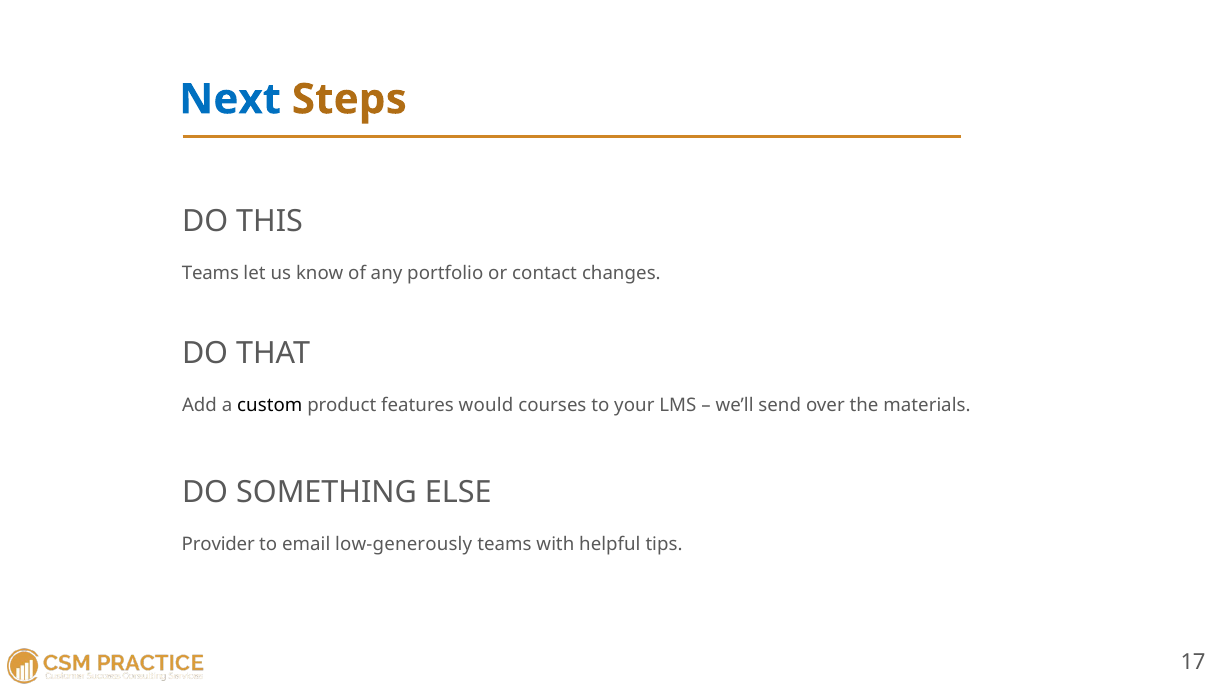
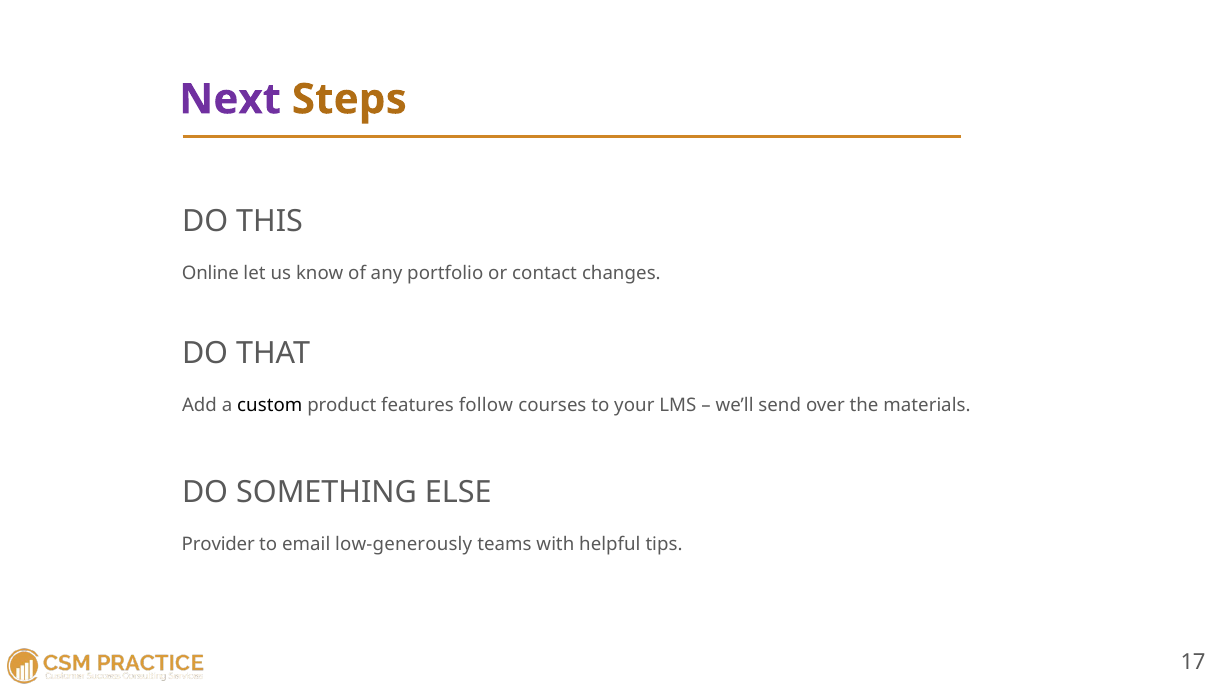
Next colour: blue -> purple (230, 99)
Teams: Teams -> Online (210, 274)
would: would -> follow (486, 405)
